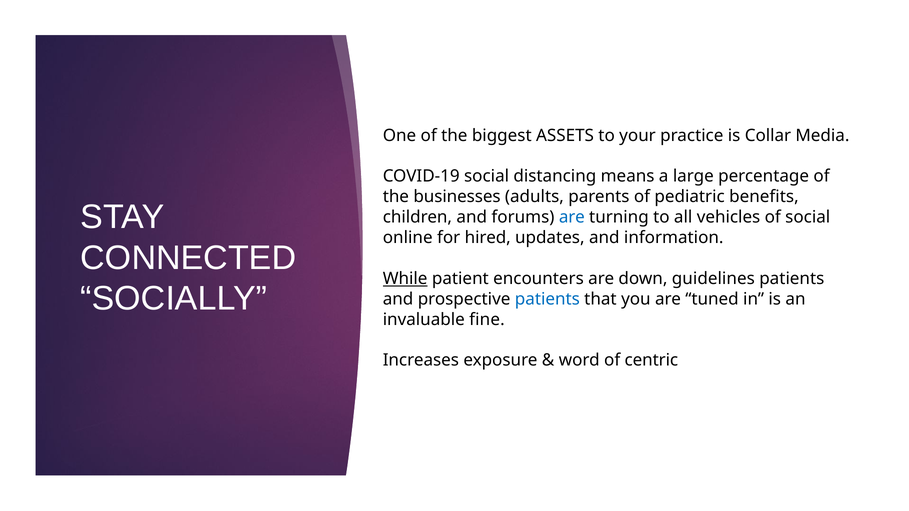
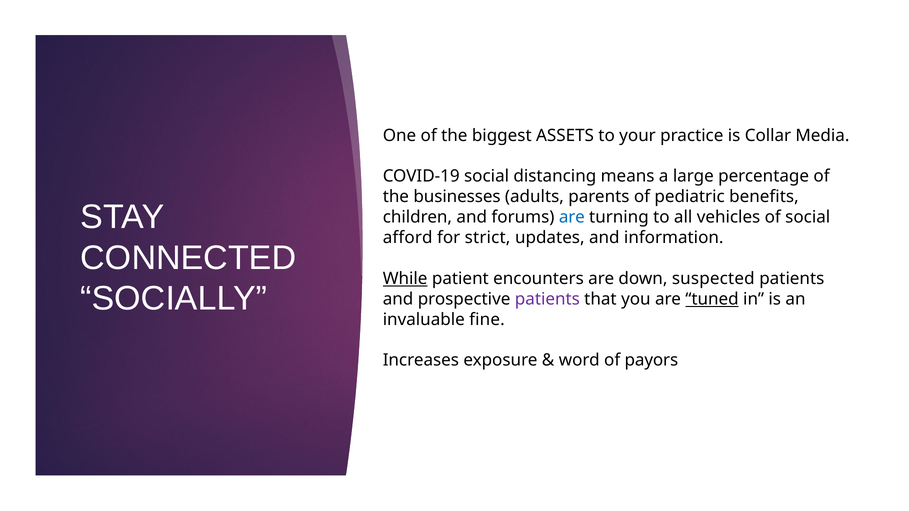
online: online -> afford (408, 238)
hired: hired -> strict (488, 238)
guidelines: guidelines -> suspected (713, 279)
patients colour: blue -> purple (547, 299)
tuned underline: none -> present (712, 299)
centric: centric -> payors (651, 361)
